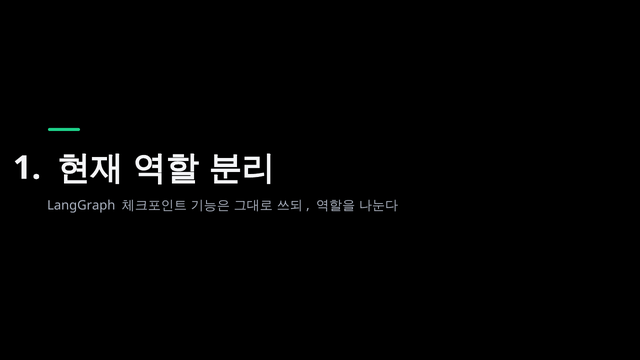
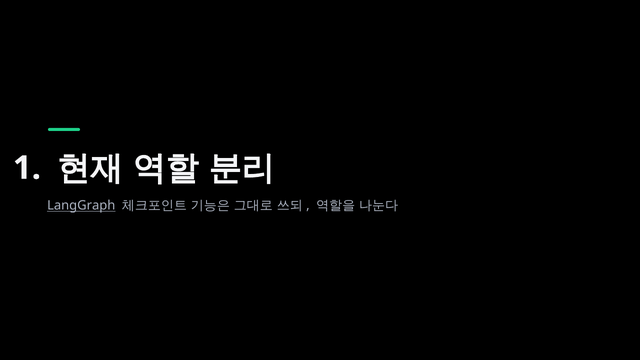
LangGraph underline: none -> present (81, 206)
